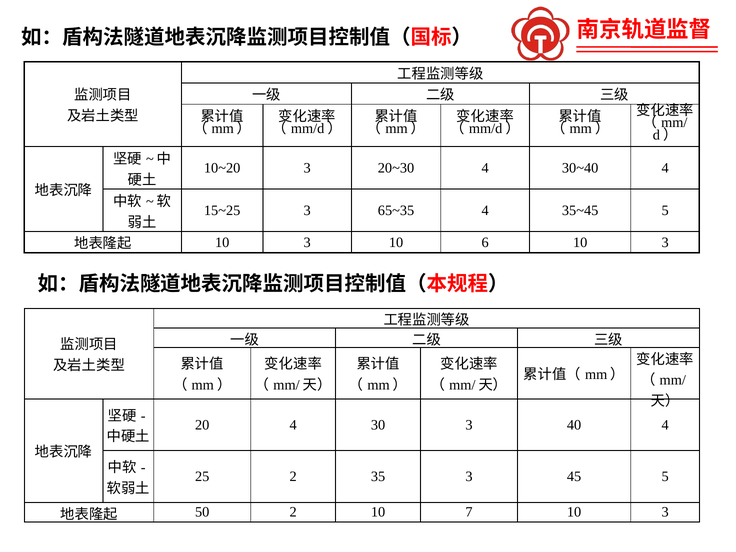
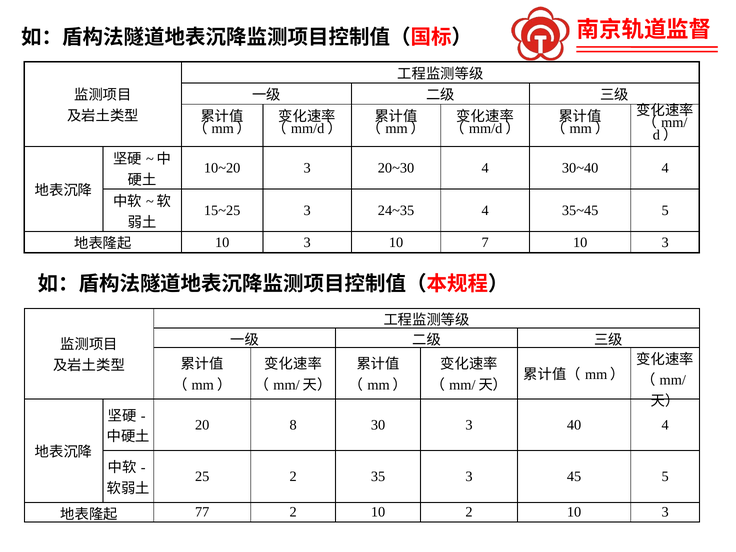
65~35: 65~35 -> 24~35 (396, 210)
6: 6 -> 7 (485, 242)
20 4: 4 -> 8 (293, 425)
50: 50 -> 77 (202, 512)
10 7: 7 -> 2 (469, 512)
